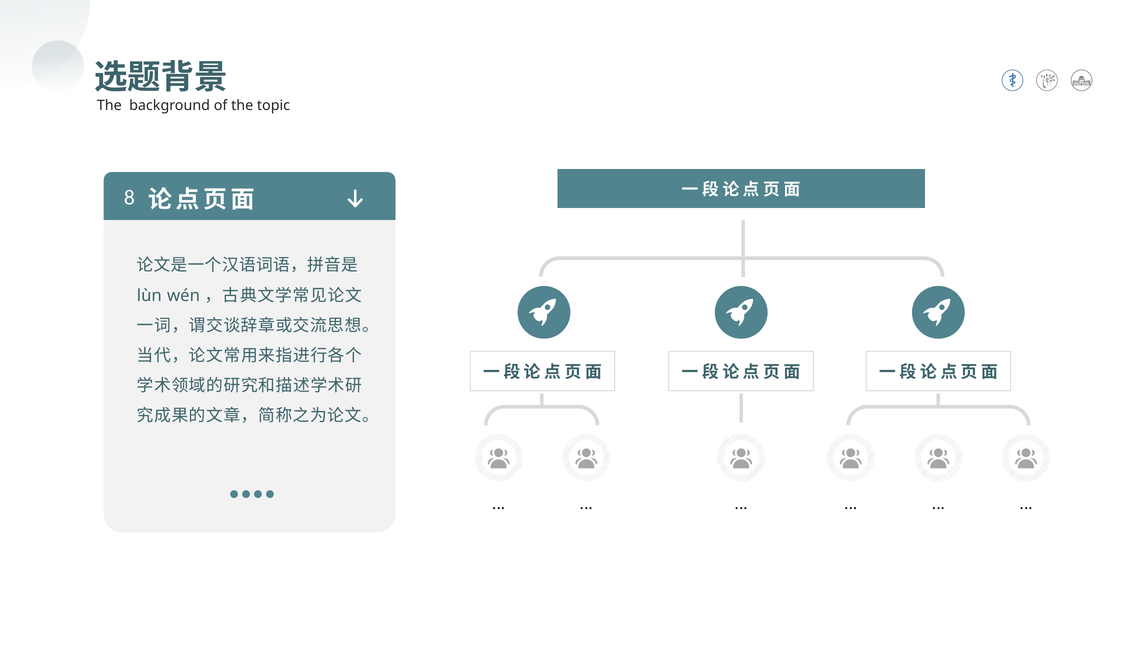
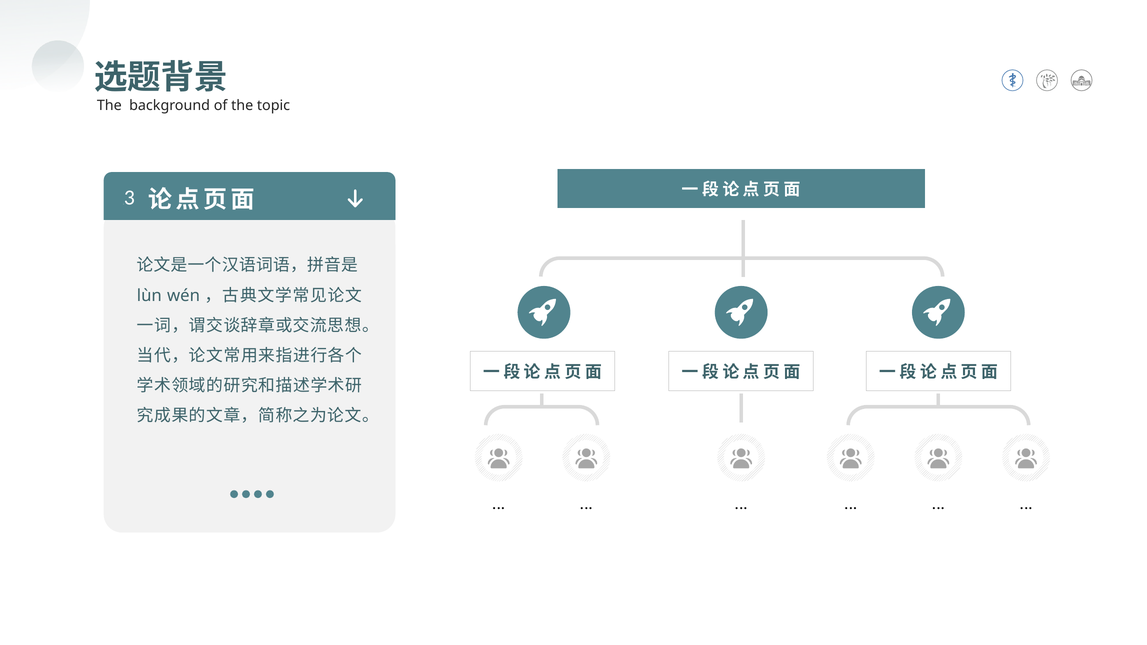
8: 8 -> 3 (129, 197)
